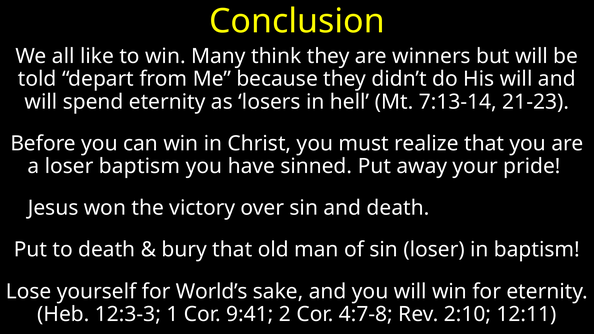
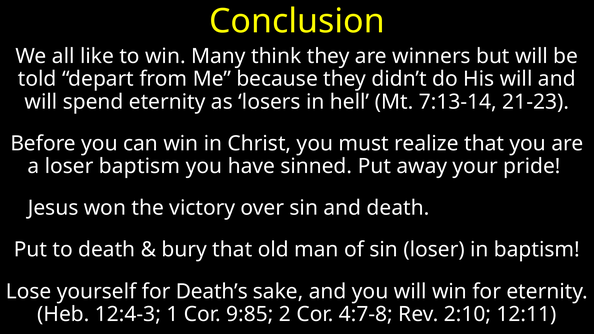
World’s: World’s -> Death’s (212, 292)
12:3-3: 12:3-3 -> 12:4-3 (128, 314)
9:41: 9:41 -> 9:85 (250, 314)
